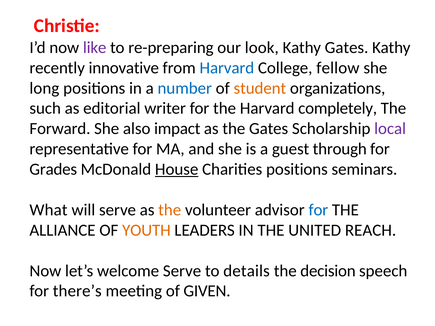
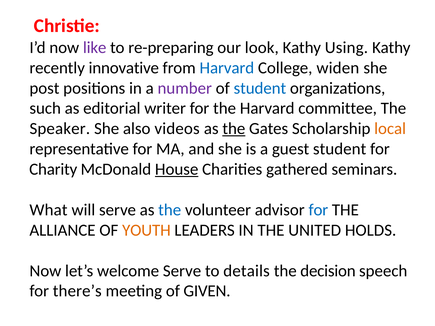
Kathy Gates: Gates -> Using (346, 48)
fellow: fellow -> widen (338, 68)
long: long -> post (44, 88)
number colour: blue -> purple (185, 88)
student colour: orange -> blue (260, 88)
completely: completely -> committee (338, 108)
Forward: Forward -> Speaker (60, 129)
impact: impact -> videos (177, 129)
the underline: none -> present (234, 129)
local colour: purple -> orange (390, 129)
guest through: through -> student (340, 149)
Grades: Grades -> Charity (53, 169)
Charities positions: positions -> gathered (297, 169)
the colour: orange -> blue (170, 210)
REACH: REACH -> HOLDS (371, 230)
